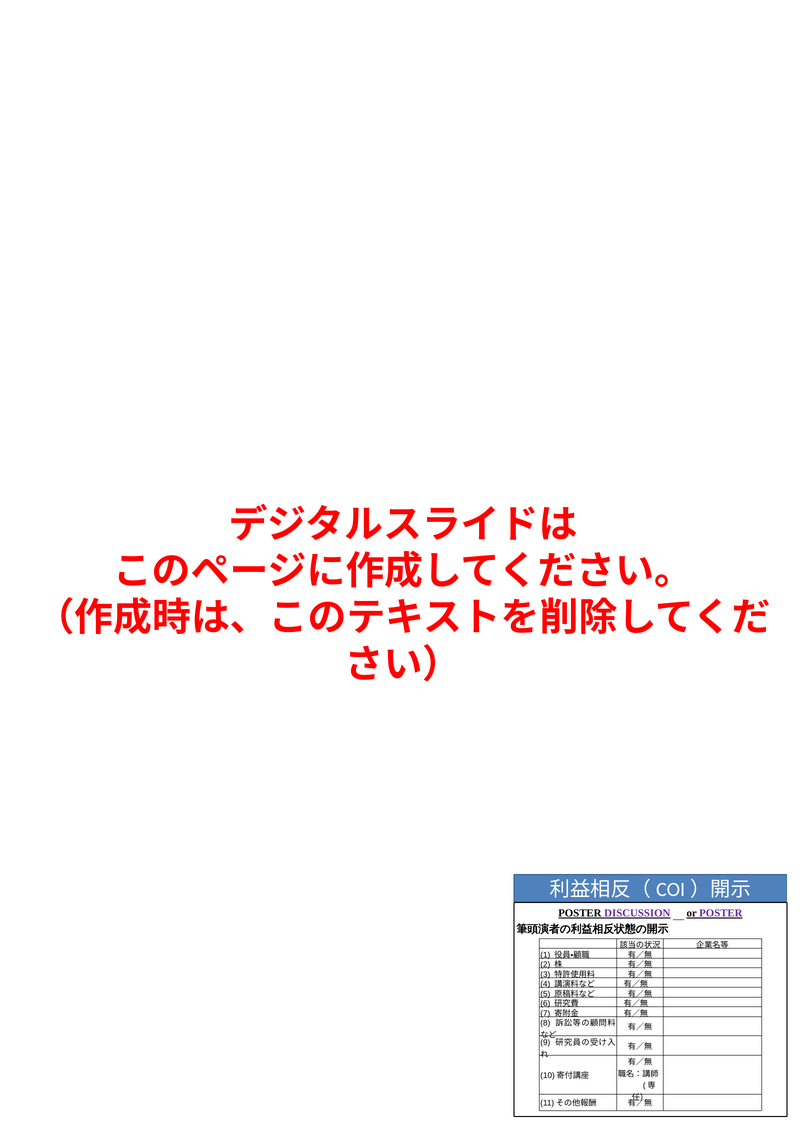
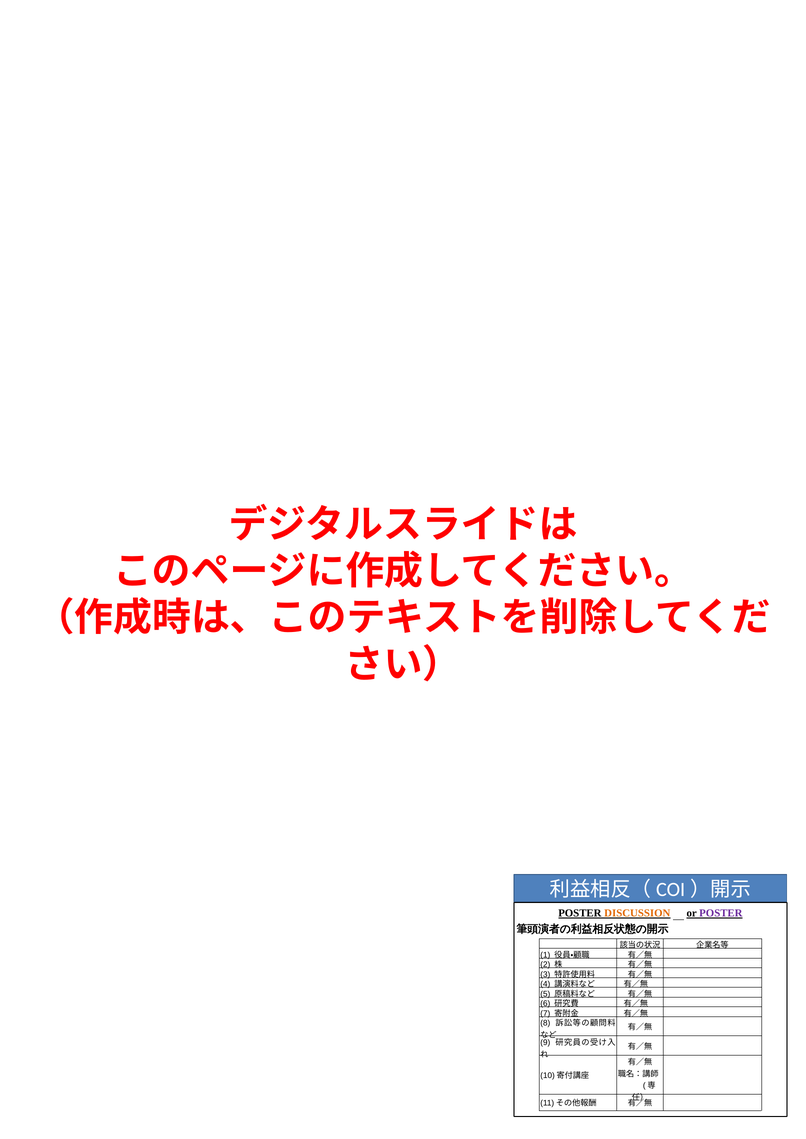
DISCUSSION colour: purple -> orange (637, 914)
